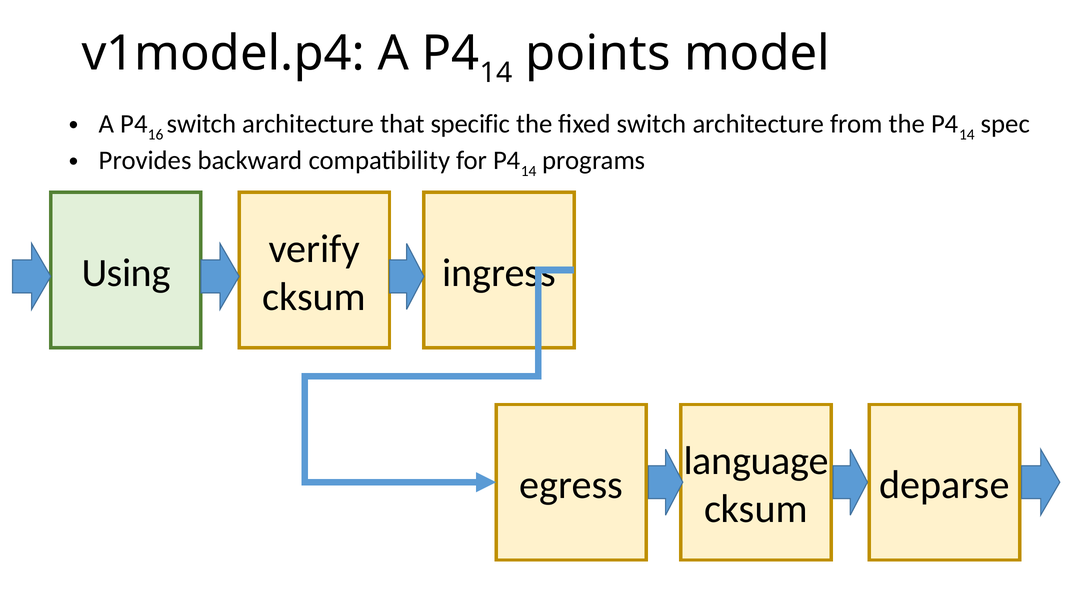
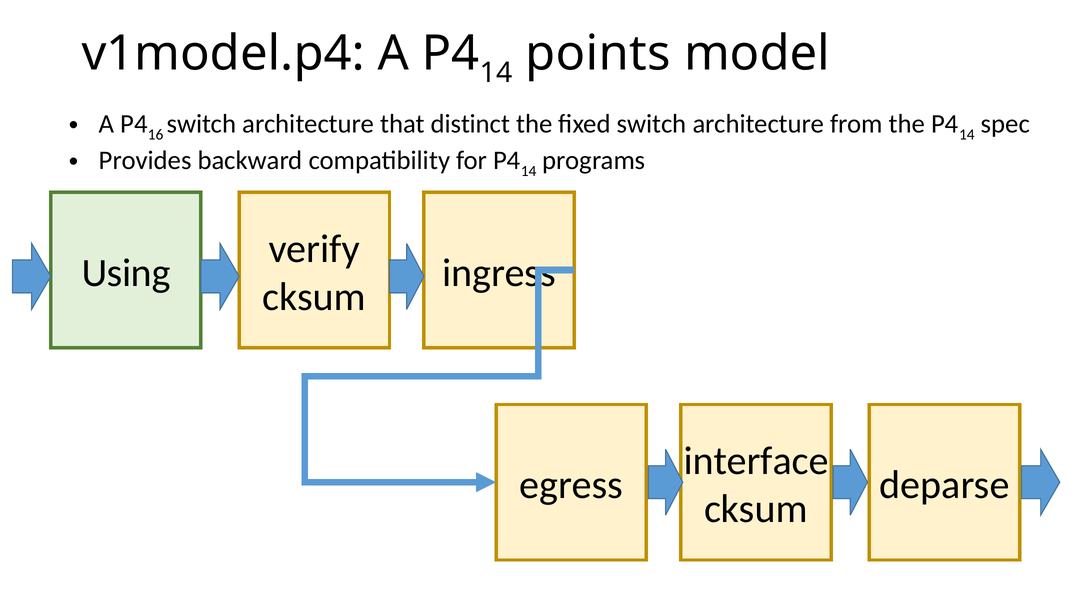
specific: specific -> distinct (470, 124)
language: language -> interface (756, 461)
